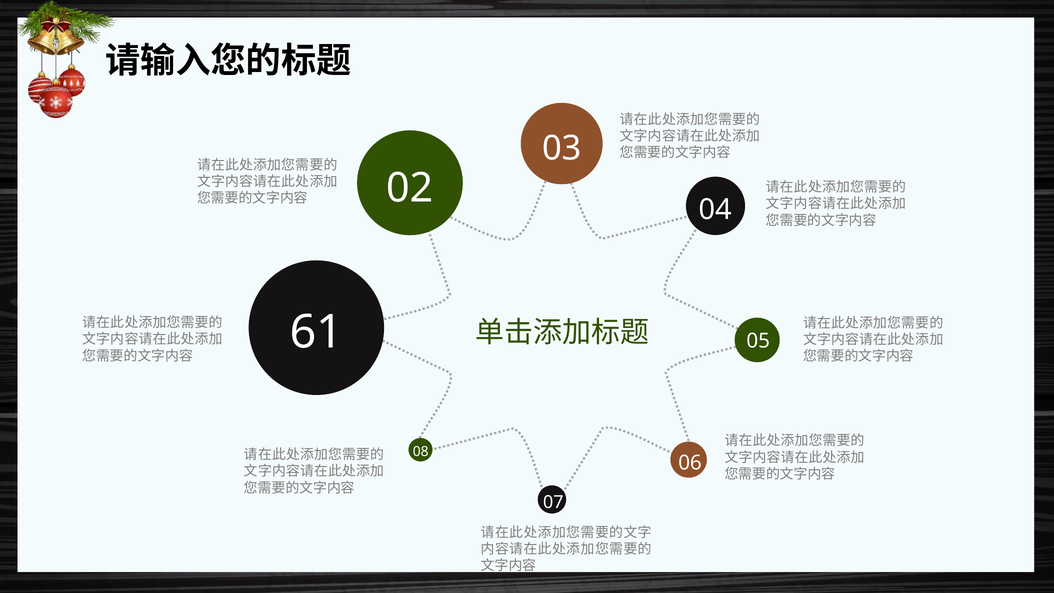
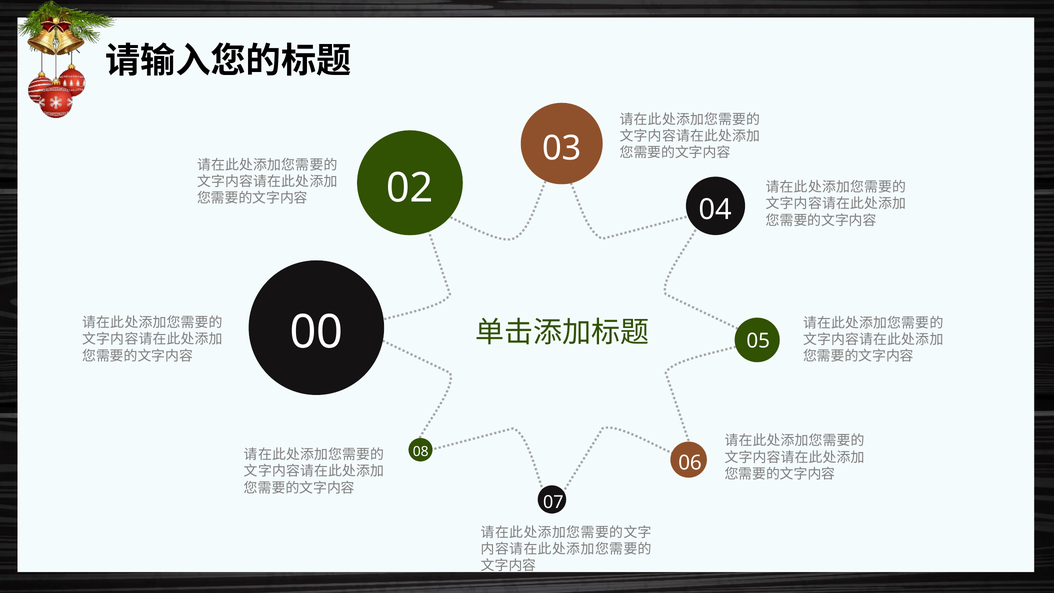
61: 61 -> 00 (316, 332)
